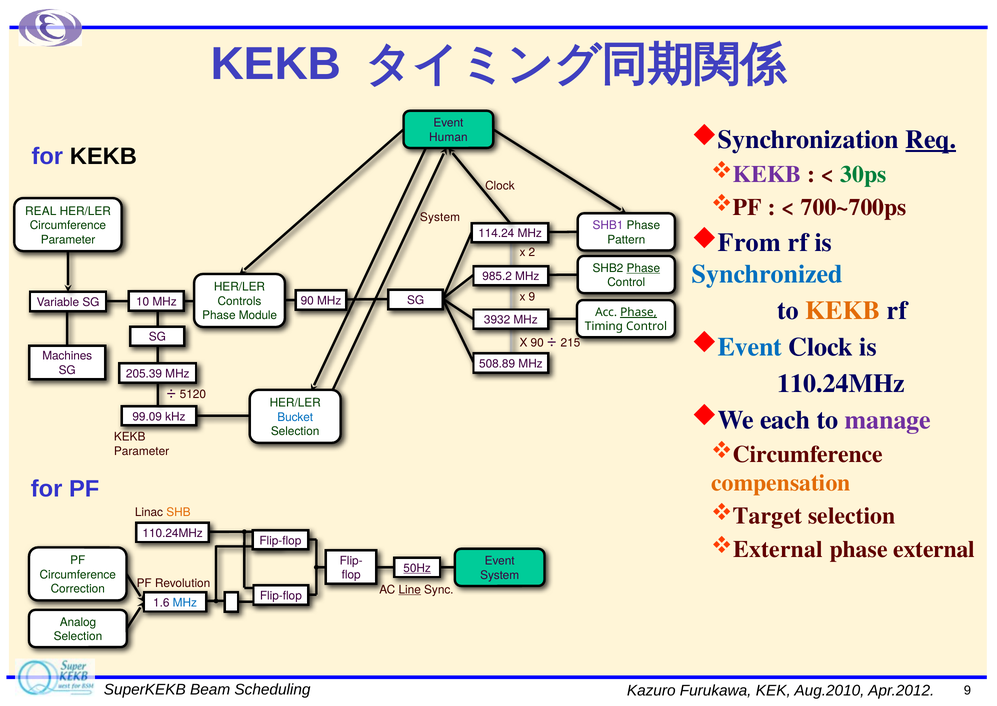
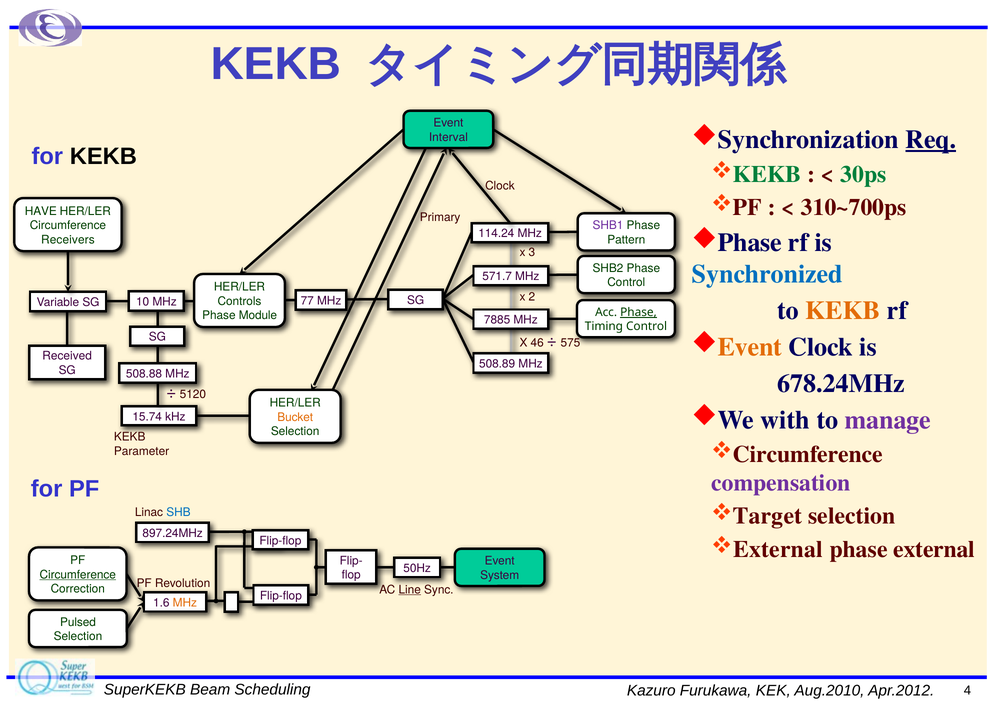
Human: Human -> Interval (448, 137)
KEKB colour: purple -> green (767, 174)
700~700ps: 700~700ps -> 310~700ps (854, 207)
REAL: REAL -> HAVE (41, 211)
System: System -> Primary (440, 217)
From: From -> Phase (750, 242)
Parameter: Parameter -> Receivers (68, 239)
2: 2 -> 3 (532, 252)
Phase underline: present -> none (643, 268)
985.2: 985.2 -> 571.7 (497, 276)
x 9: 9 -> 2 (532, 297)
SG 90: 90 -> 77 (307, 301)
3932: 3932 -> 7885 (497, 320)
Event colour: blue -> orange (750, 347)
X 90: 90 -> 46 (537, 342)
215: 215 -> 575 (570, 342)
Machines: Machines -> Received (67, 356)
205.39: 205.39 -> 508.88 (144, 374)
110.24MHz: 110.24MHz -> 678.24MHz (841, 383)
each: each -> with (785, 420)
99.09: 99.09 -> 15.74 (147, 416)
Bucket colour: blue -> orange (295, 417)
compensation colour: orange -> purple (781, 482)
SHB colour: orange -> blue (179, 512)
110.24MHz: 110.24MHz -> 897.24MHz (173, 533)
50Hz underline: present -> none (417, 568)
Circumference underline: none -> present (78, 574)
MHz colour: blue -> orange (185, 602)
Analog: Analog -> Pulsed (78, 622)
9: 9 -> 4 (967, 690)
